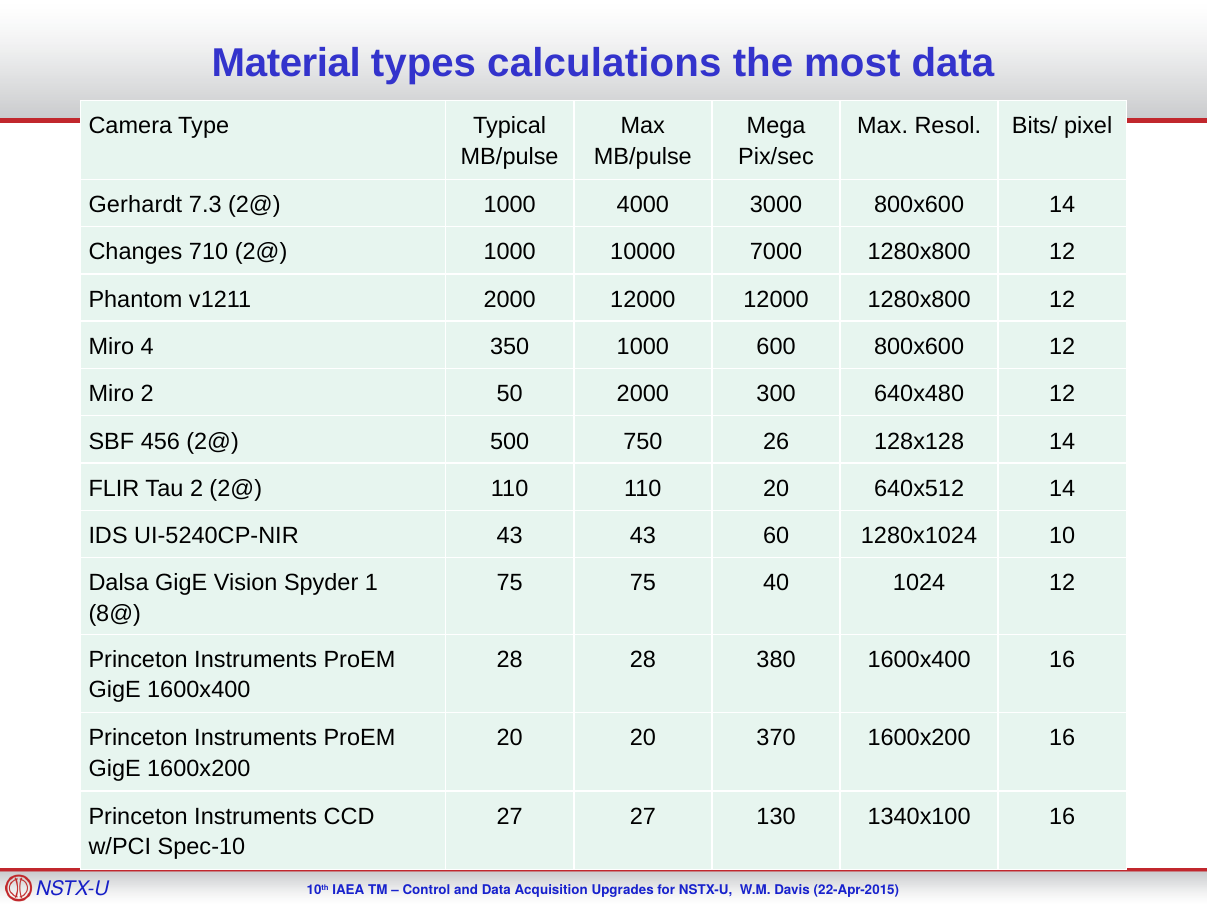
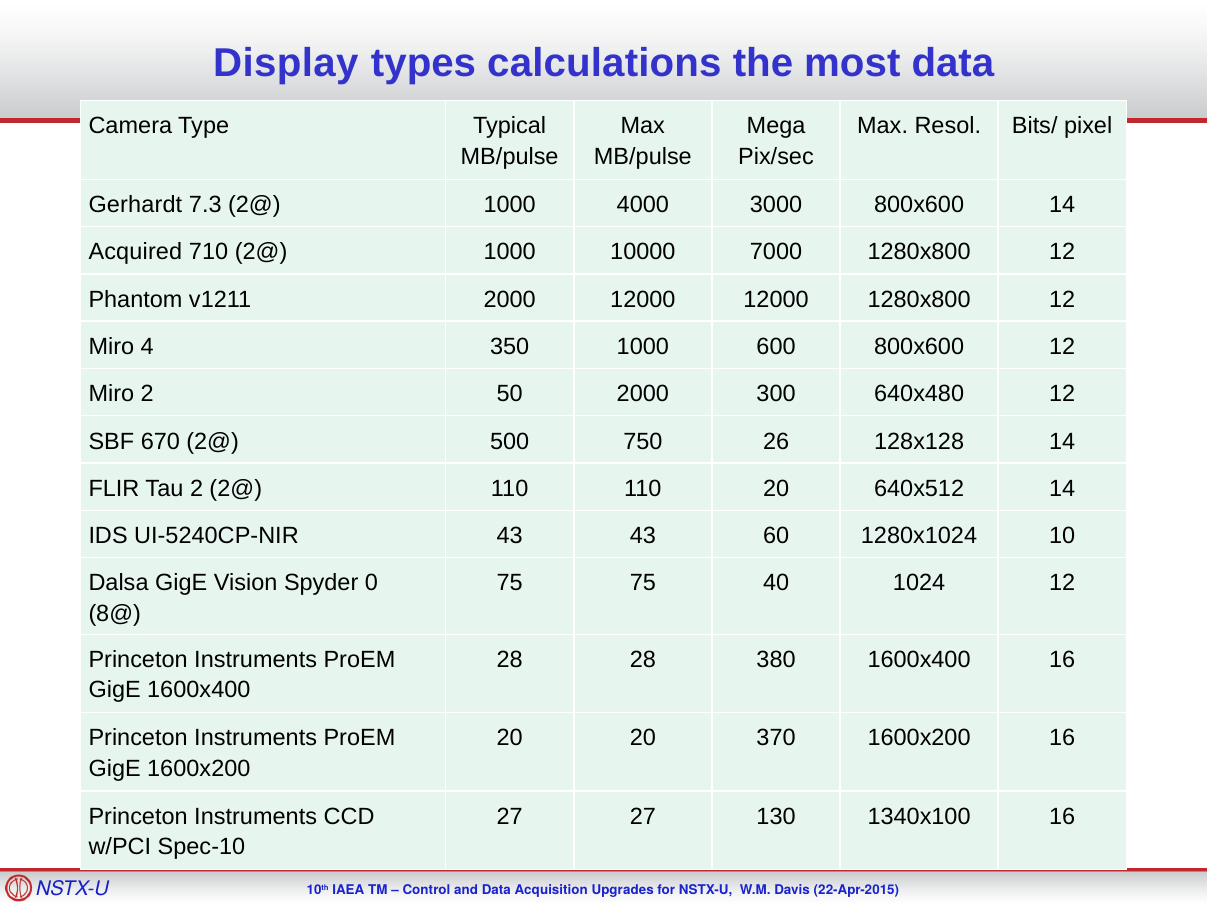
Material: Material -> Display (286, 63)
Changes: Changes -> Acquired (135, 252)
456: 456 -> 670 (160, 441)
1: 1 -> 0 (371, 583)
